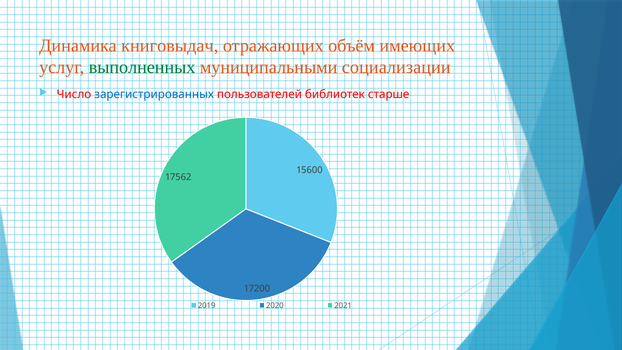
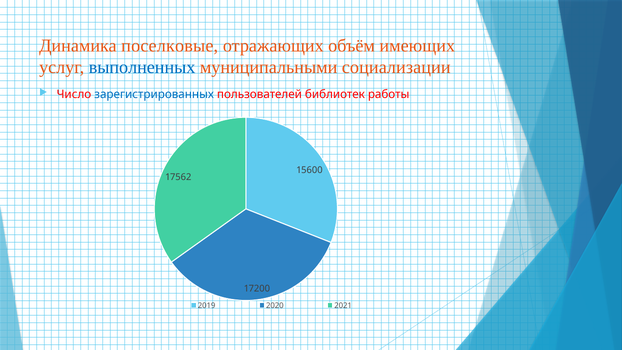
книговыдач: книговыдач -> поселковые (170, 46)
выполненных colour: green -> blue (142, 67)
старше: старше -> работы (389, 94)
